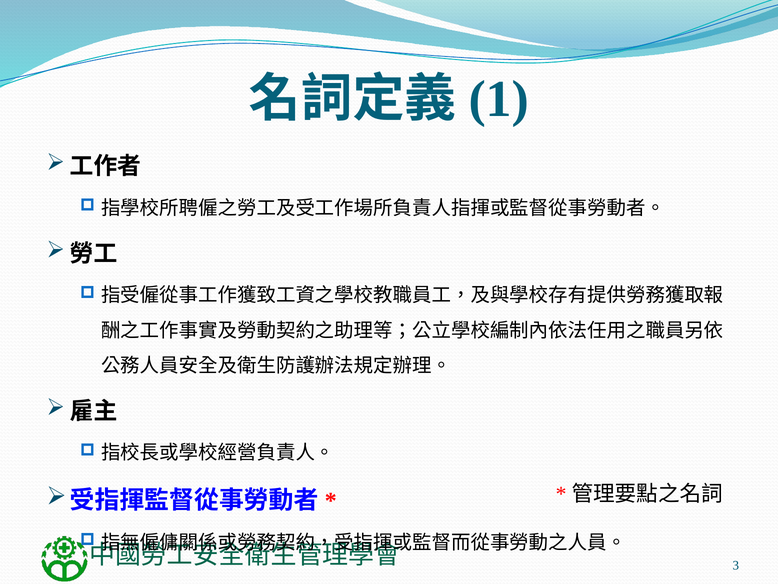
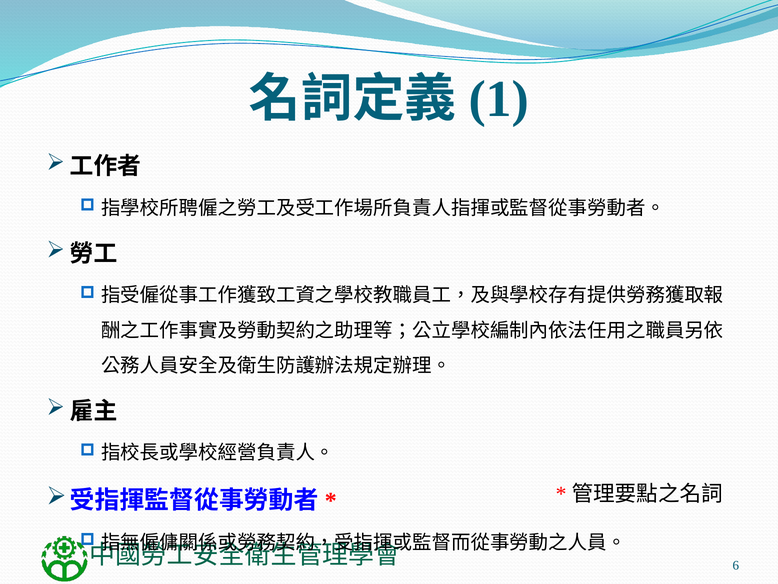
3: 3 -> 6 (736, 565)
